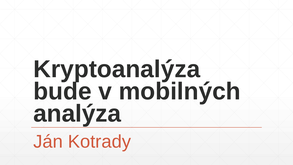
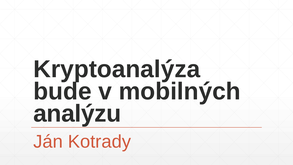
analýza: analýza -> analýzu (77, 114)
